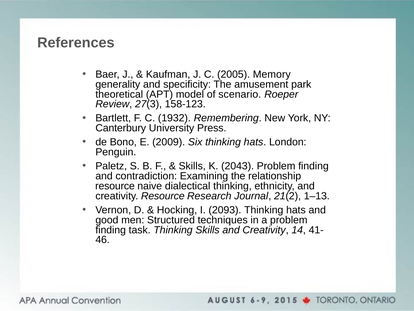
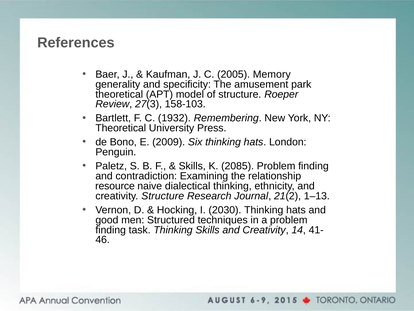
of scenario: scenario -> structure (240, 94)
158-123: 158-123 -> 158-103 (185, 104)
Canterbury: Canterbury -> Theoretical (121, 128)
2043: 2043 -> 2085 (238, 166)
creativity Resource: Resource -> Structure (163, 196)
2093: 2093 -> 2030 (225, 210)
